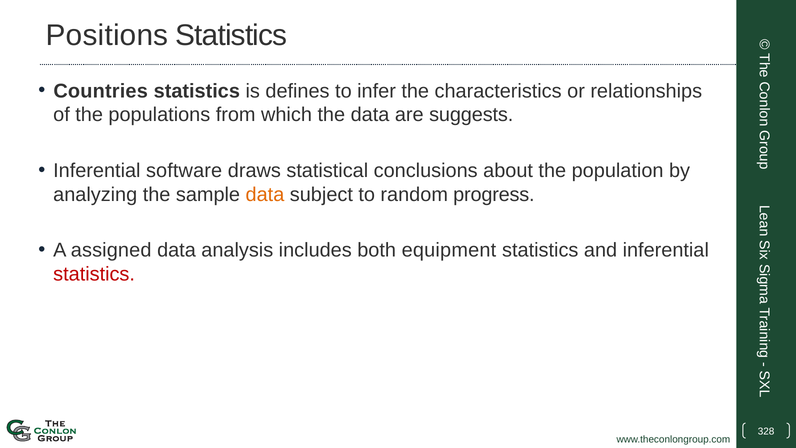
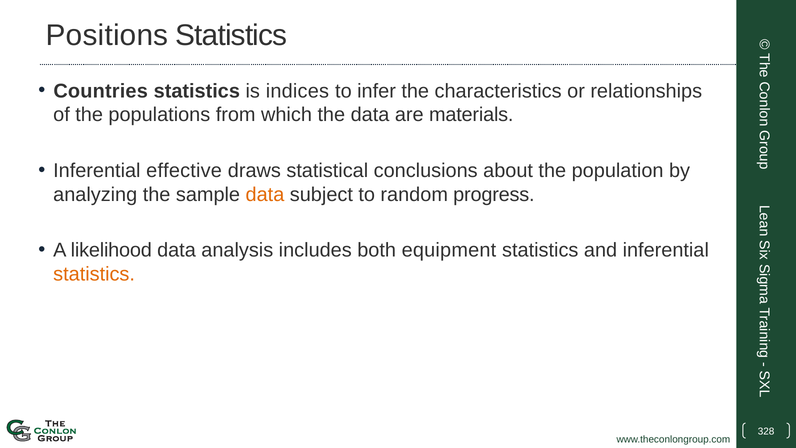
defines: defines -> indices (297, 91)
suggests: suggests -> materials (471, 115)
software: software -> effective (184, 171)
assigned: assigned -> likelihood (111, 250)
statistics colour: red -> orange (94, 274)
